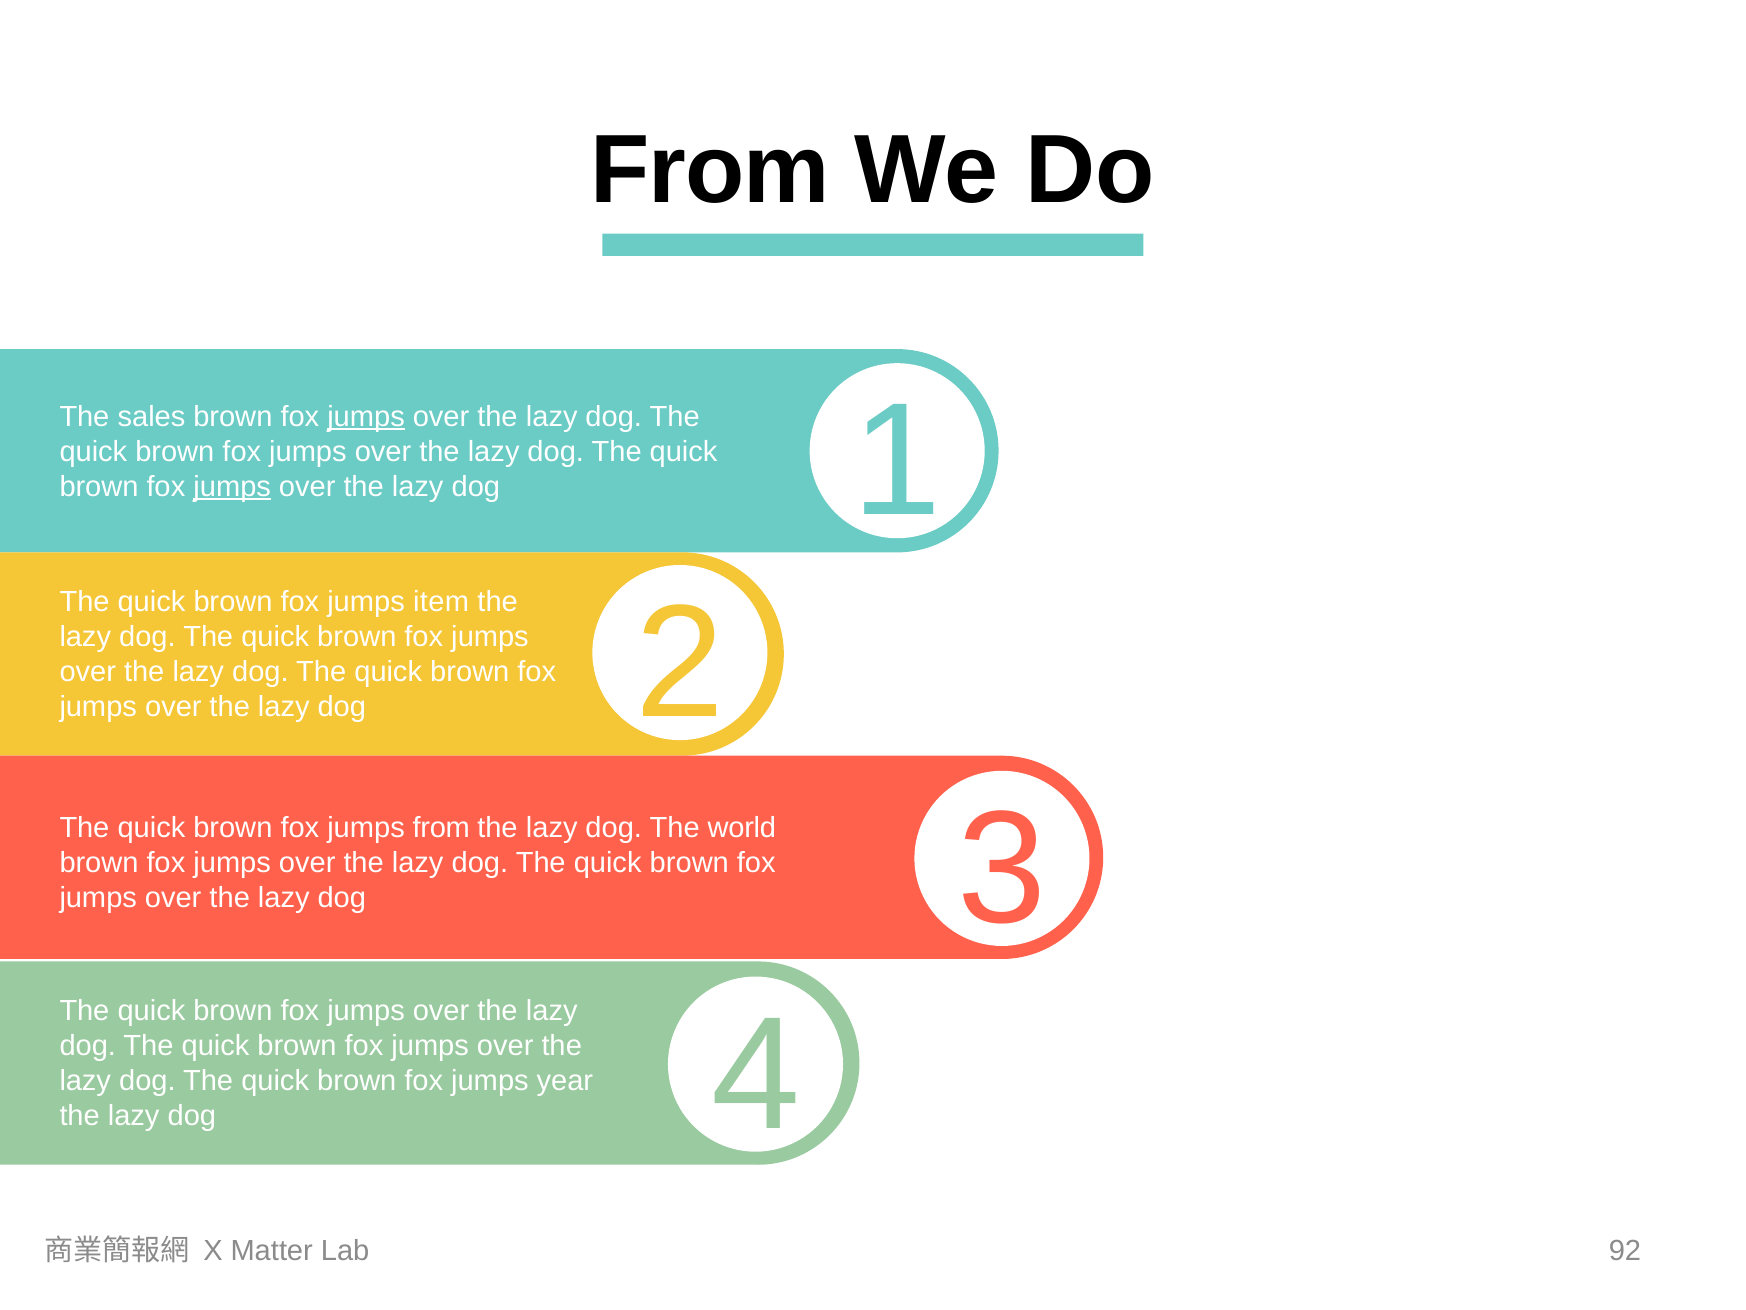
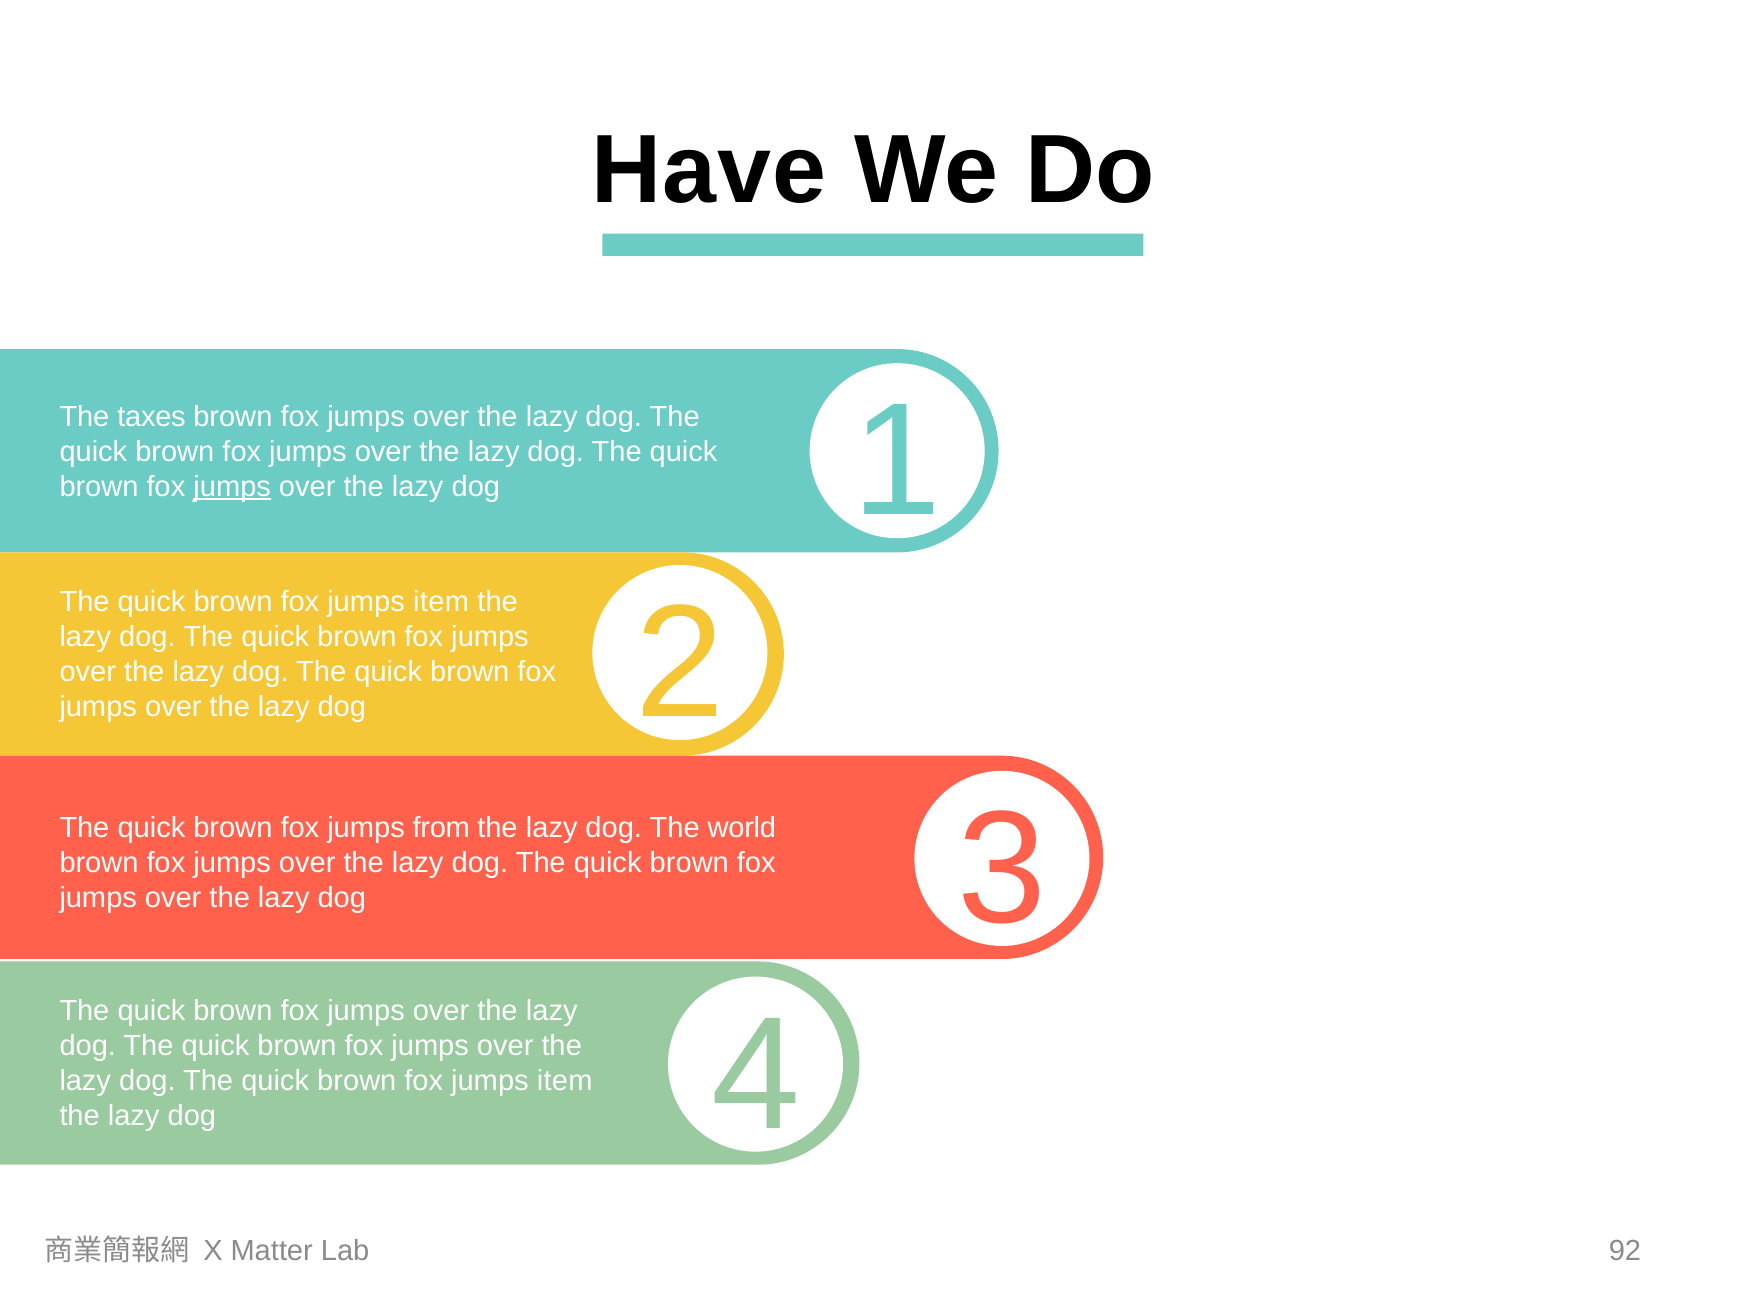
From: From -> Have (709, 170)
sales: sales -> taxes (152, 417)
jumps underline: present -> none (366, 417)
year: year -> item (565, 1080)
